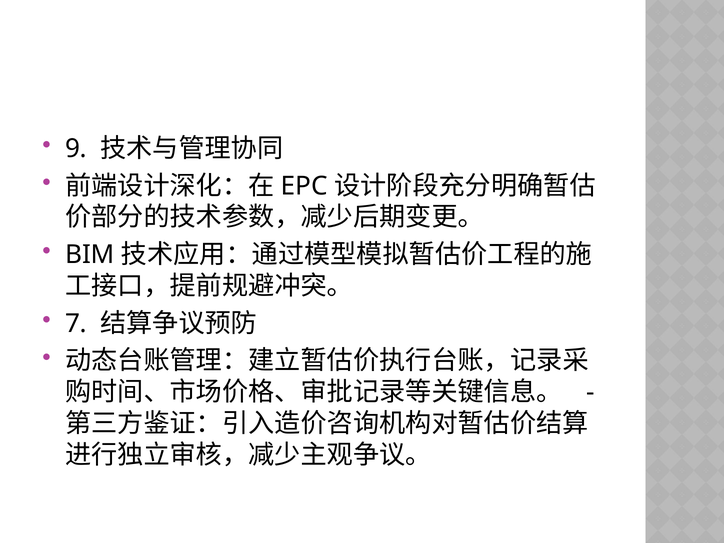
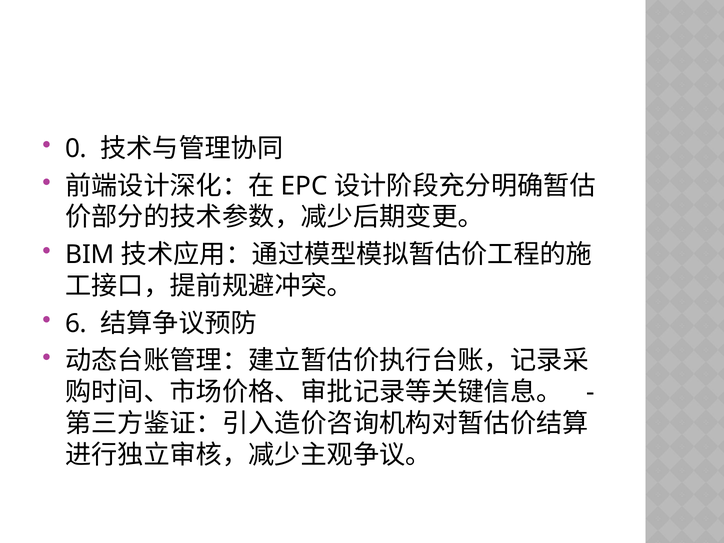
9: 9 -> 0 (76, 149)
7: 7 -> 6 (76, 323)
